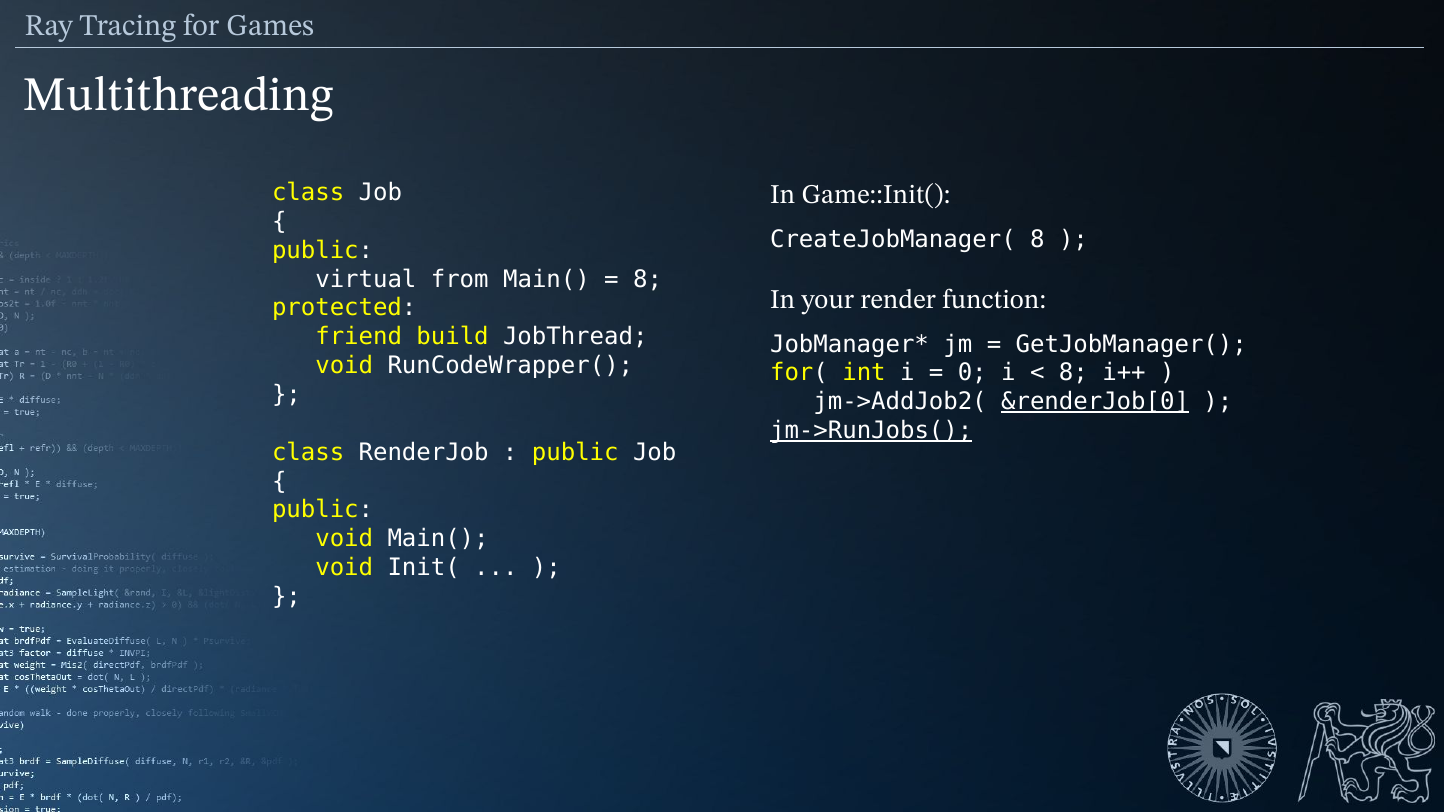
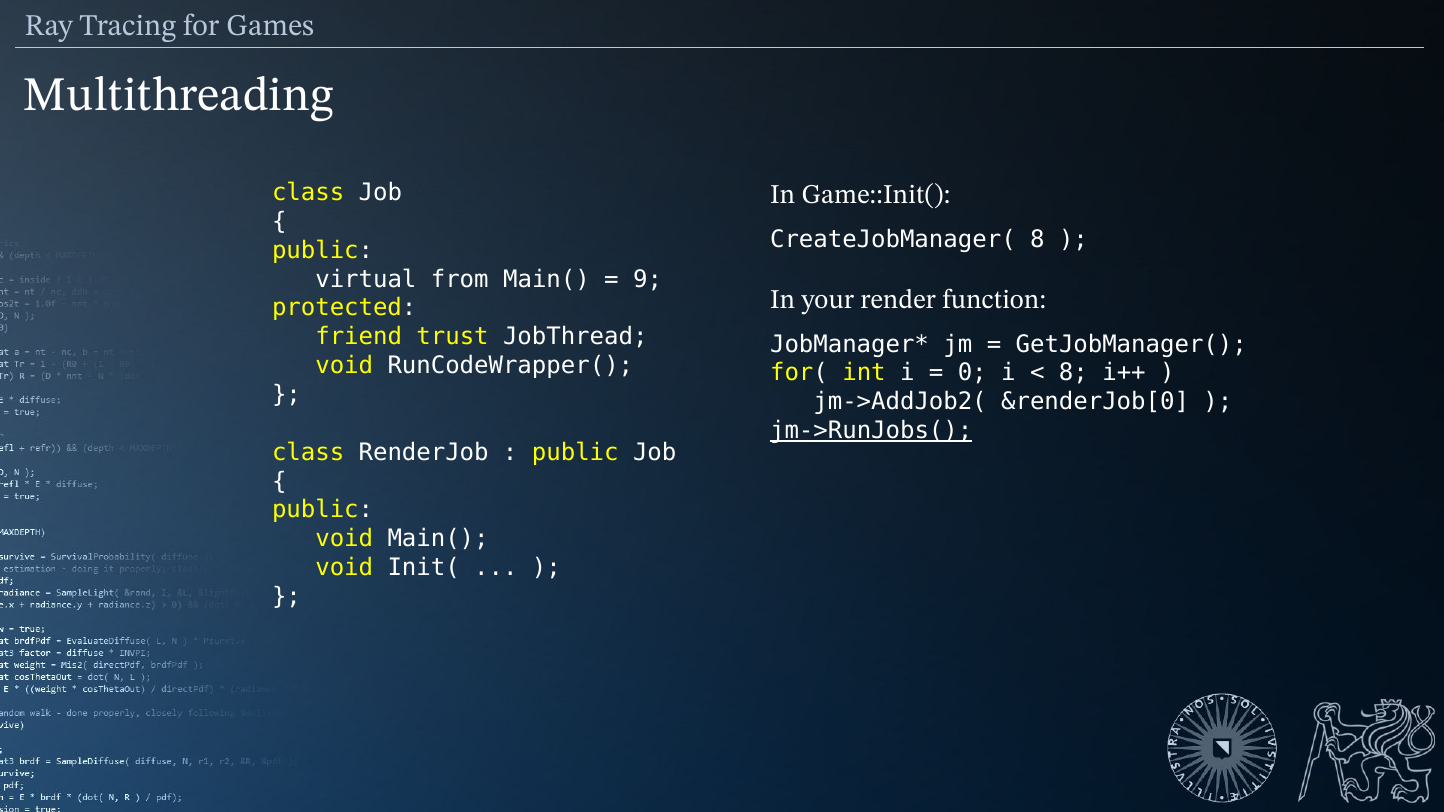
8: 8 -> 9 (648, 279)
build: build -> trust (453, 337)
&renderJob[0 underline: present -> none (1095, 402)
